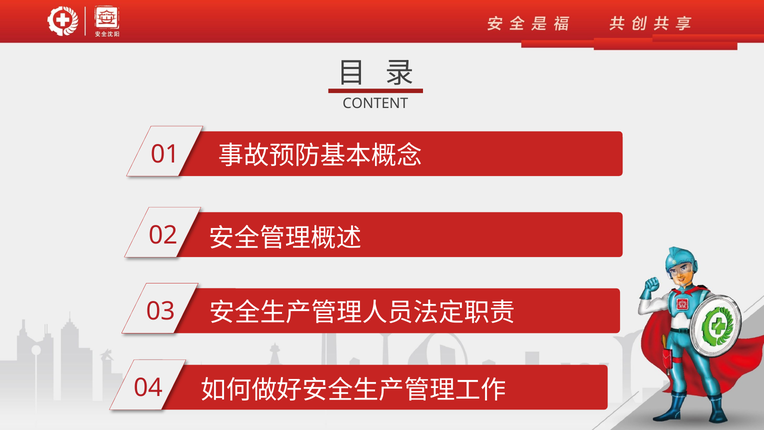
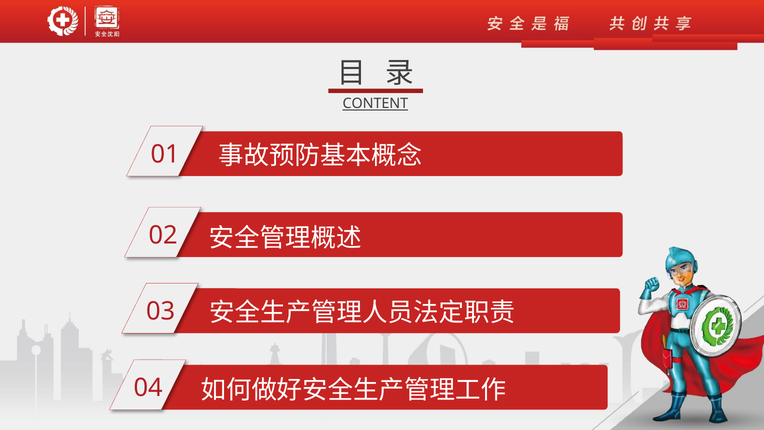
CONTENT underline: none -> present (375, 104)
